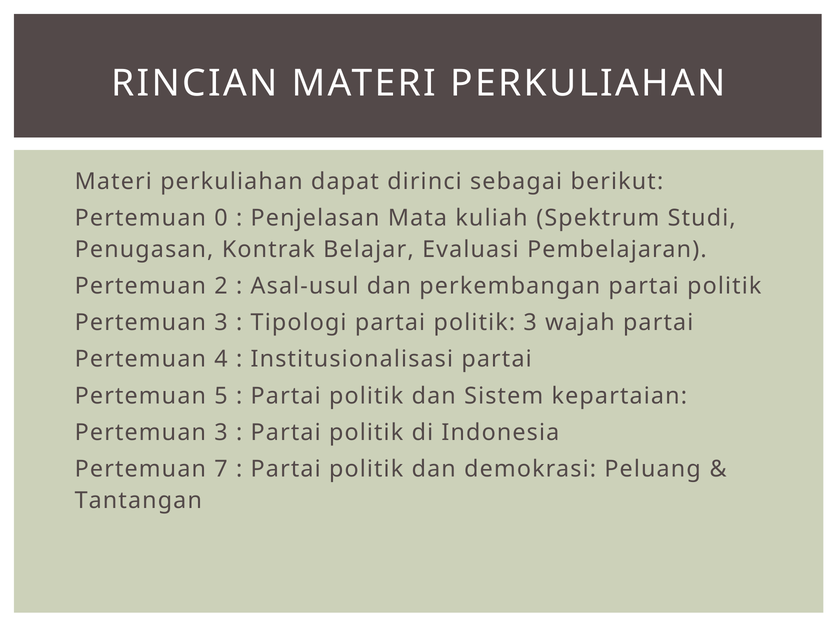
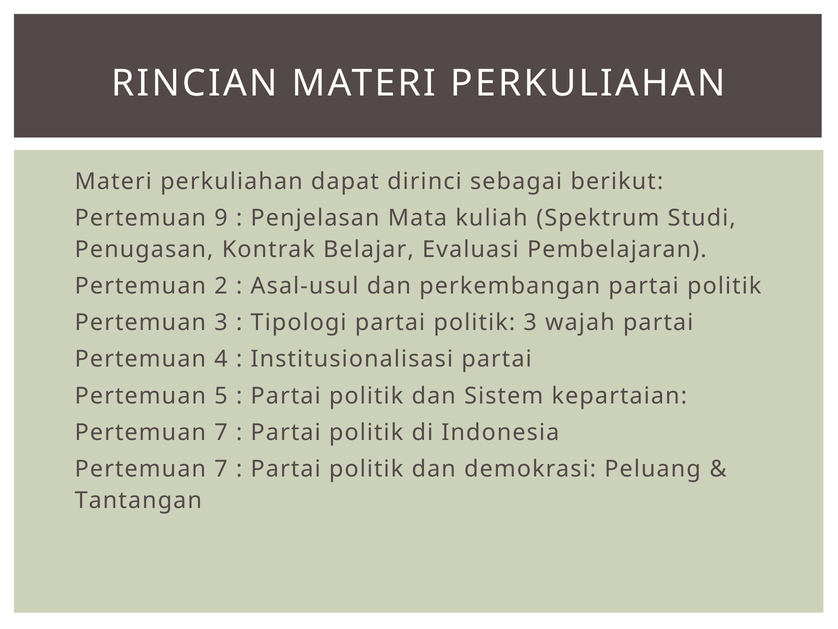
0: 0 -> 9 (221, 218)
3: 3 -> 7 (221, 432)
